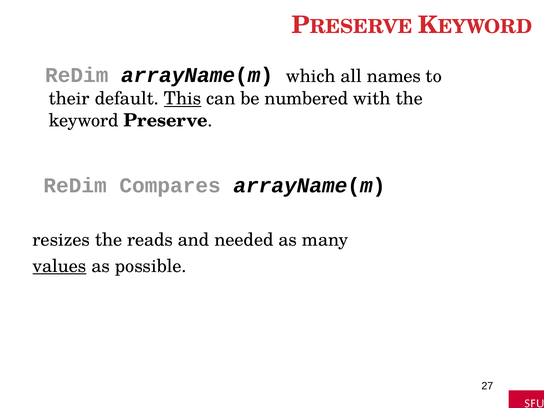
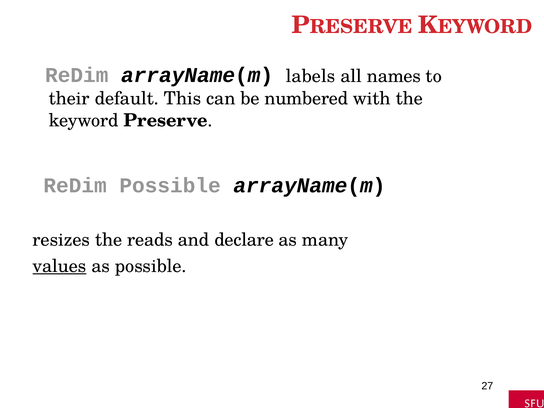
which: which -> labels (311, 76)
This underline: present -> none (183, 99)
ReDim Compares: Compares -> Possible (170, 186)
needed: needed -> declare (244, 240)
